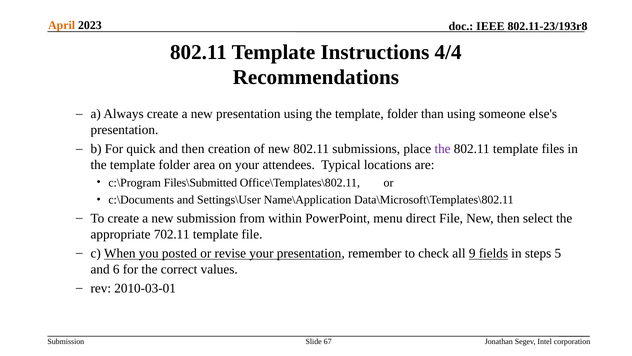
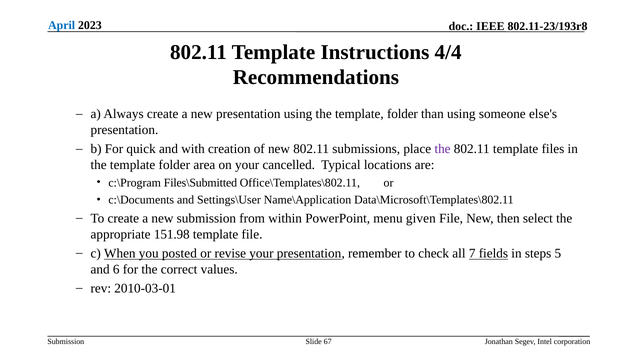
April colour: orange -> blue (62, 25)
and then: then -> with (193, 149)
attendees: attendees -> cancelled (289, 165)
direct: direct -> given (421, 218)
702.11: 702.11 -> 151.98 (172, 234)
9: 9 -> 7 (472, 253)
